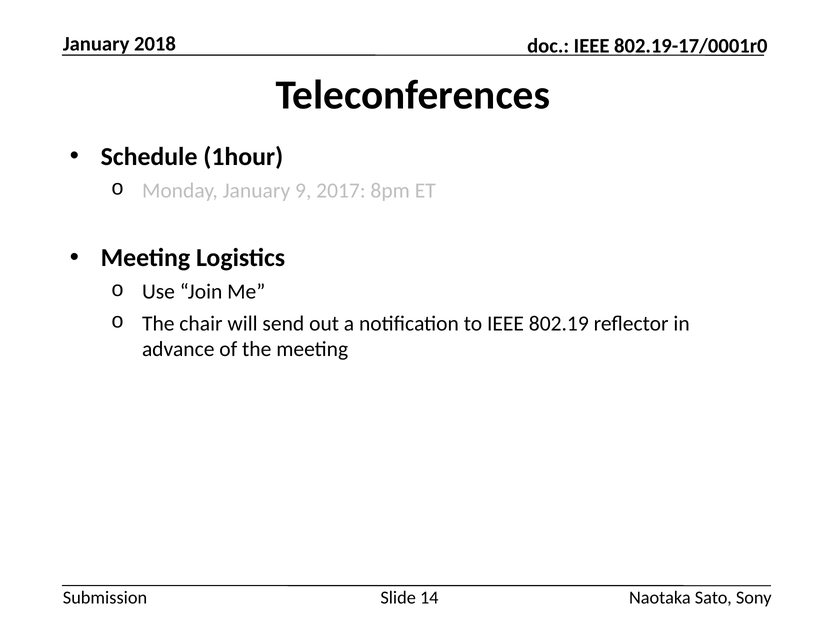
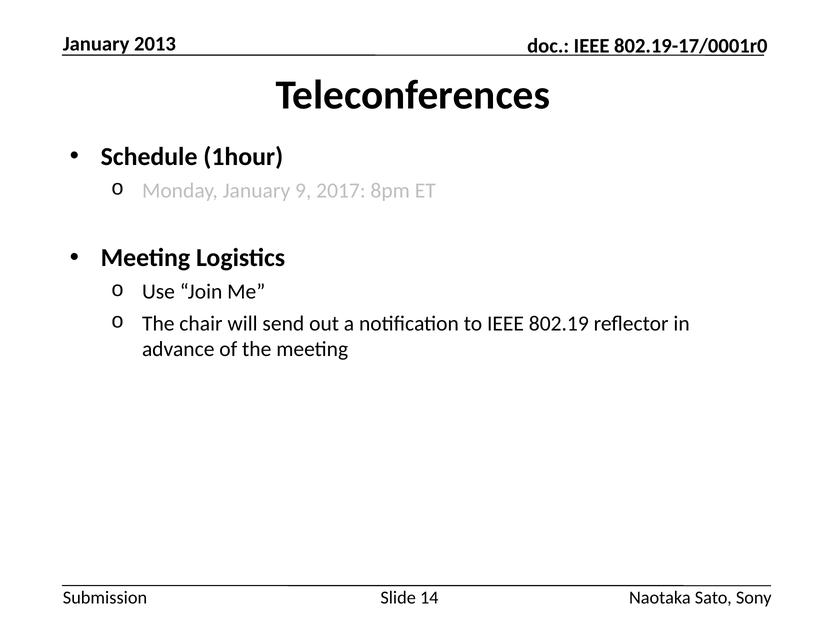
2018: 2018 -> 2013 (155, 44)
